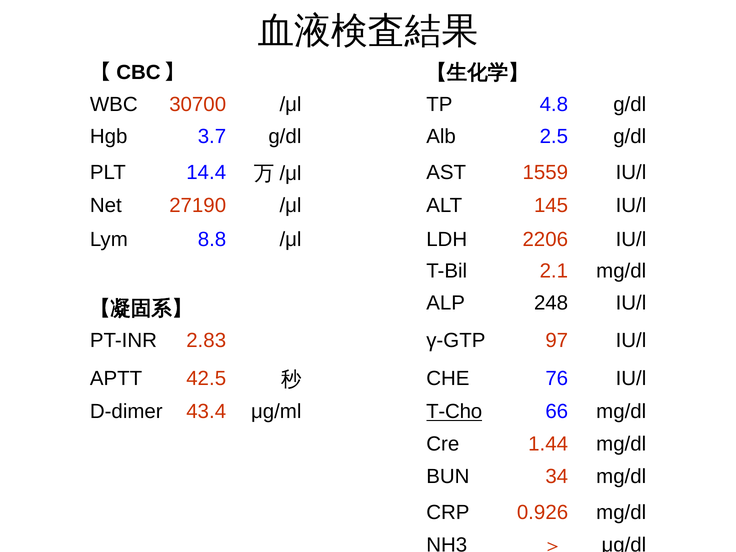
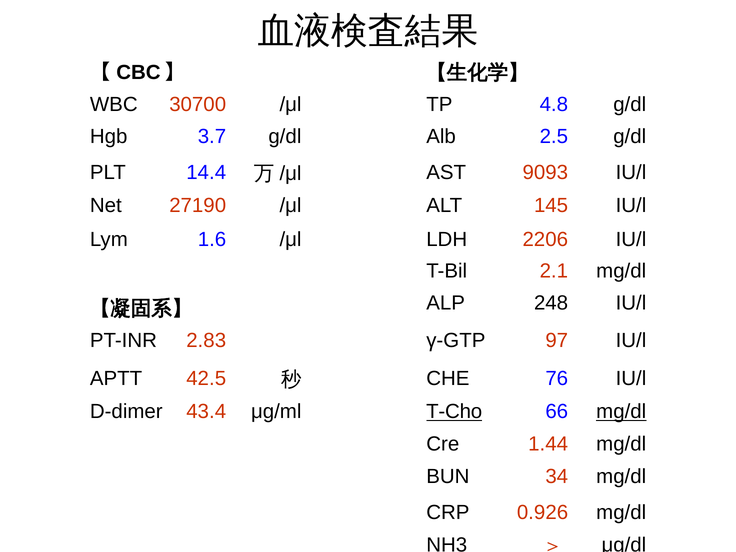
1559: 1559 -> 9093 (545, 172)
8.8: 8.8 -> 1.6 (212, 239)
mg/dl underline: none -> present (621, 412)
